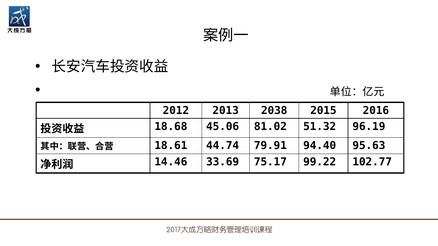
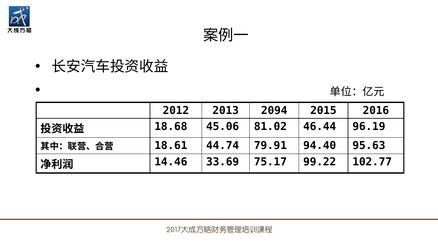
2038: 2038 -> 2094 (274, 111)
51.32: 51.32 -> 46.44 (320, 127)
